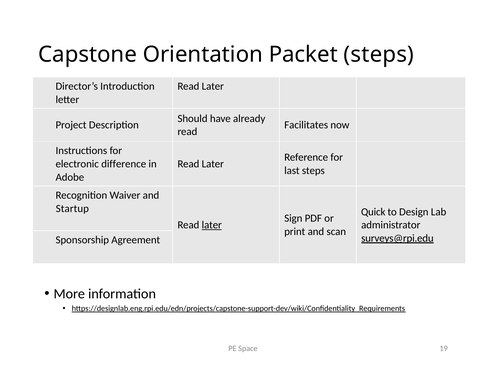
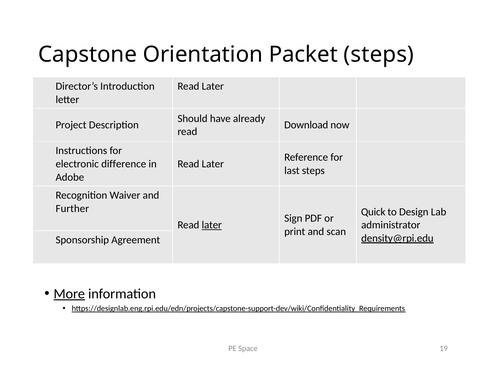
Facilitates: Facilitates -> Download (306, 125)
Startup: Startup -> Further (72, 208)
surveys@rpi.edu: surveys@rpi.edu -> density@rpi.edu (397, 238)
More underline: none -> present (69, 293)
